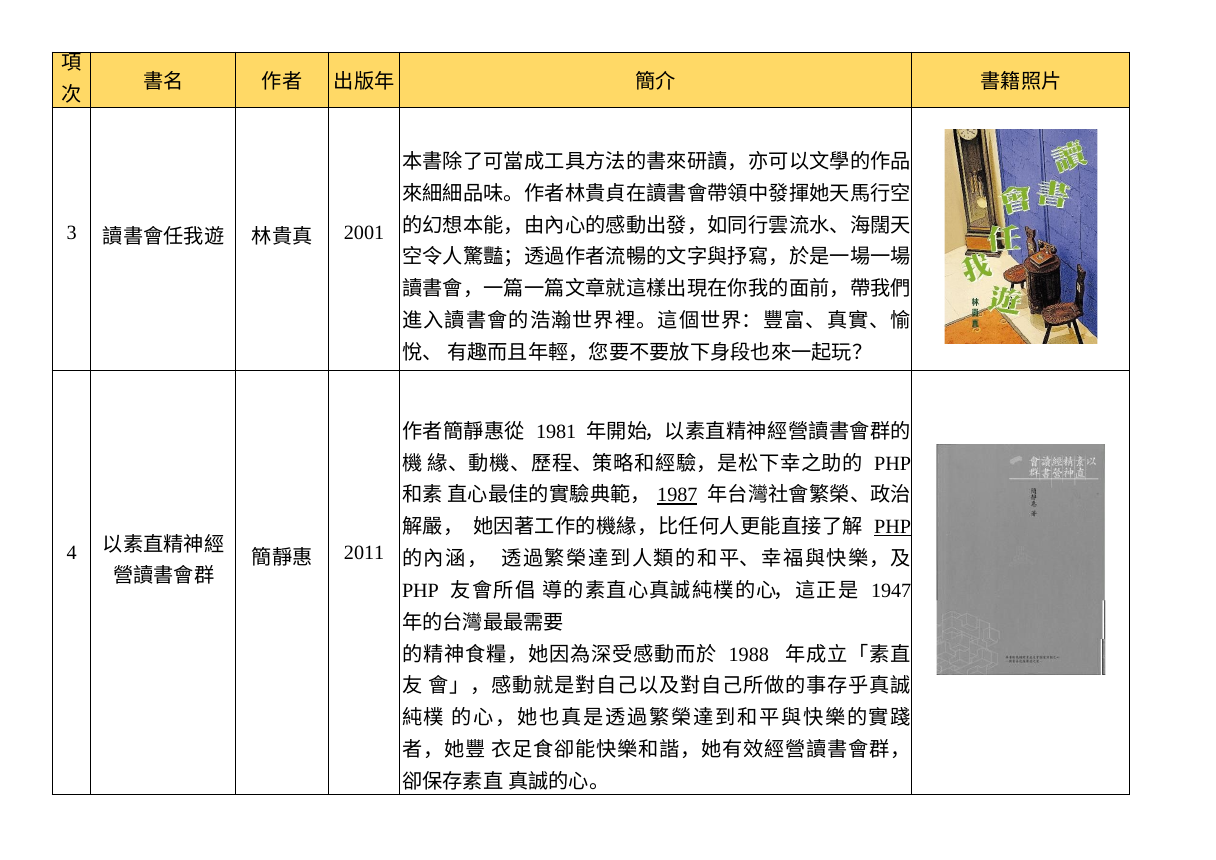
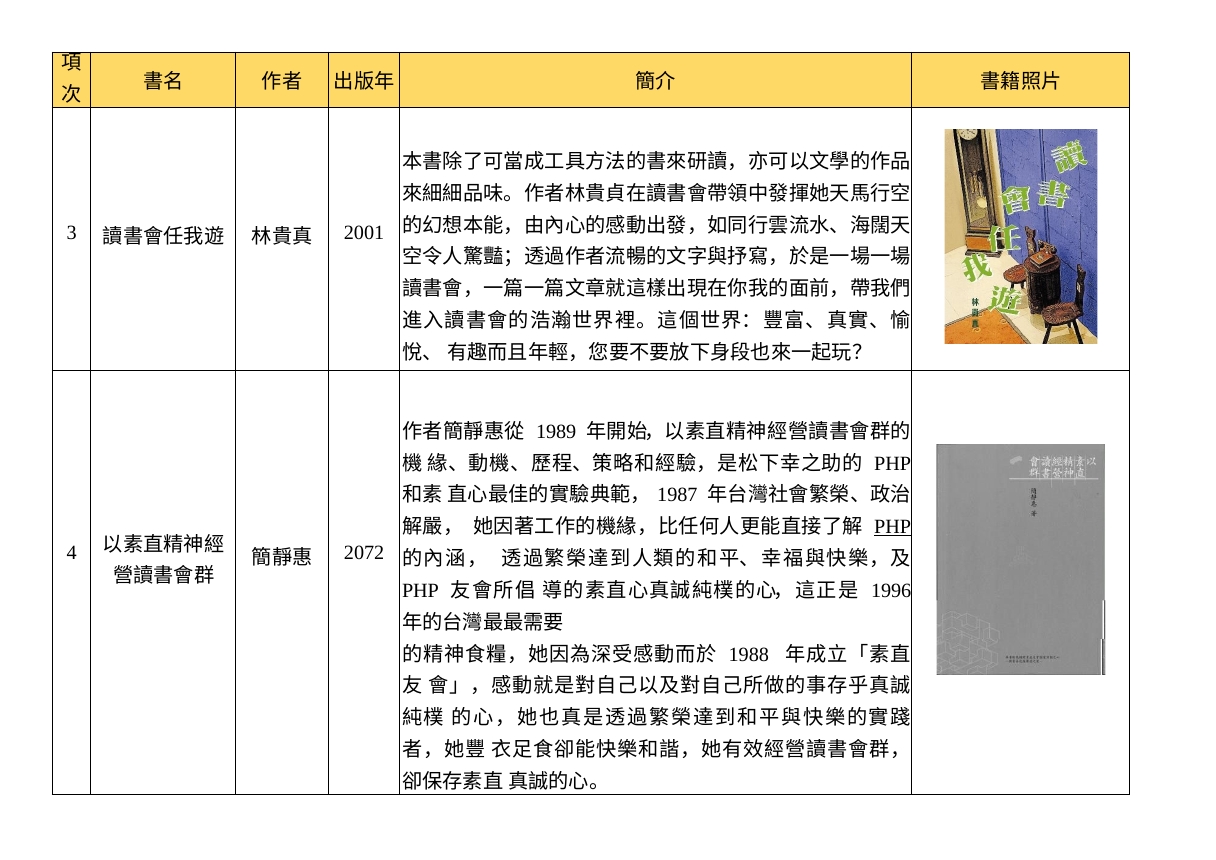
1981: 1981 -> 1989 (556, 432)
1987 underline: present -> none (677, 495)
2011: 2011 -> 2072 (364, 552)
1947: 1947 -> 1996 (891, 591)
